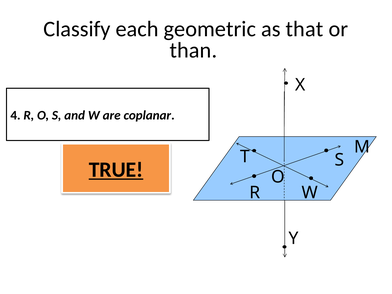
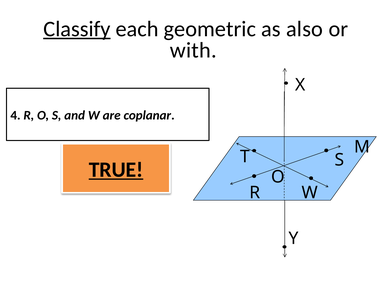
Classify underline: none -> present (77, 29)
that: that -> also (304, 29)
than: than -> with (193, 50)
